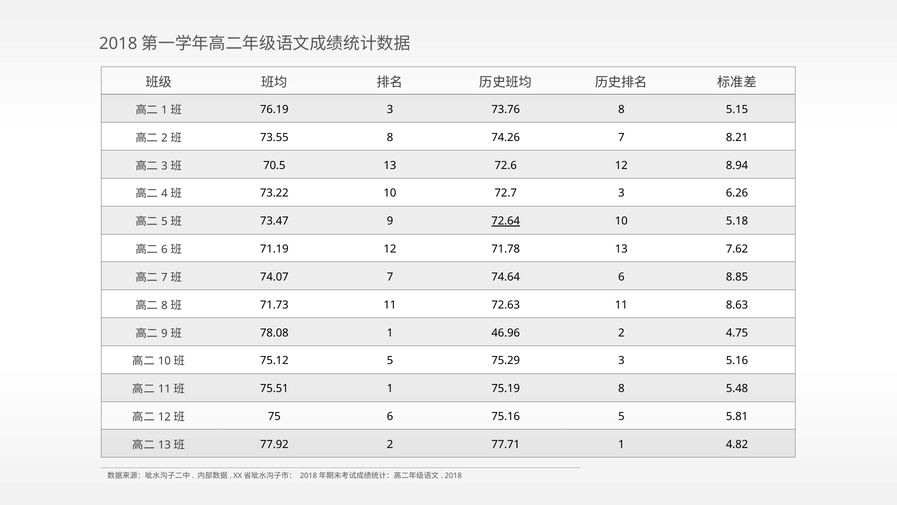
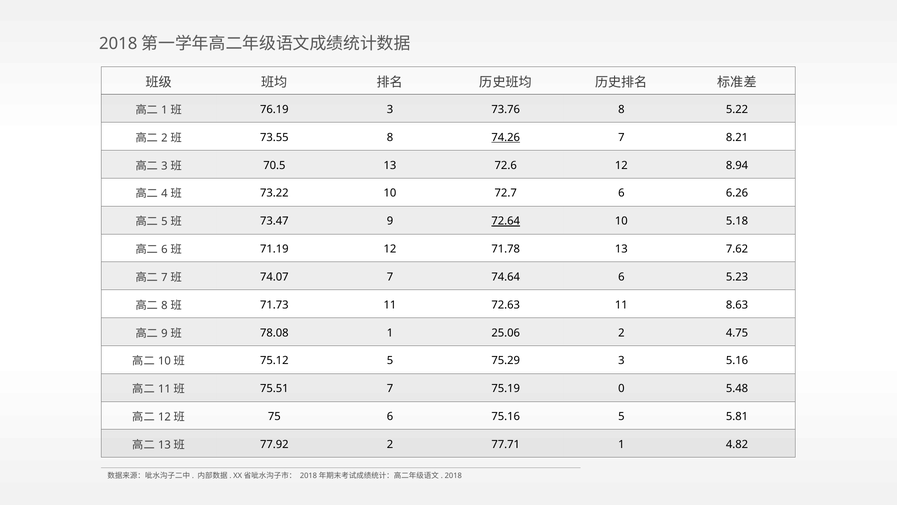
5.15: 5.15 -> 5.22 (737, 109)
74.26 underline: none -> present (506, 137)
72.7 3: 3 -> 6 (621, 193)
8.85: 8.85 -> 5.23 (737, 277)
46.96: 46.96 -> 25.06 (506, 333)
75.51 1: 1 -> 7 (390, 388)
75.19 8: 8 -> 0 (621, 388)
